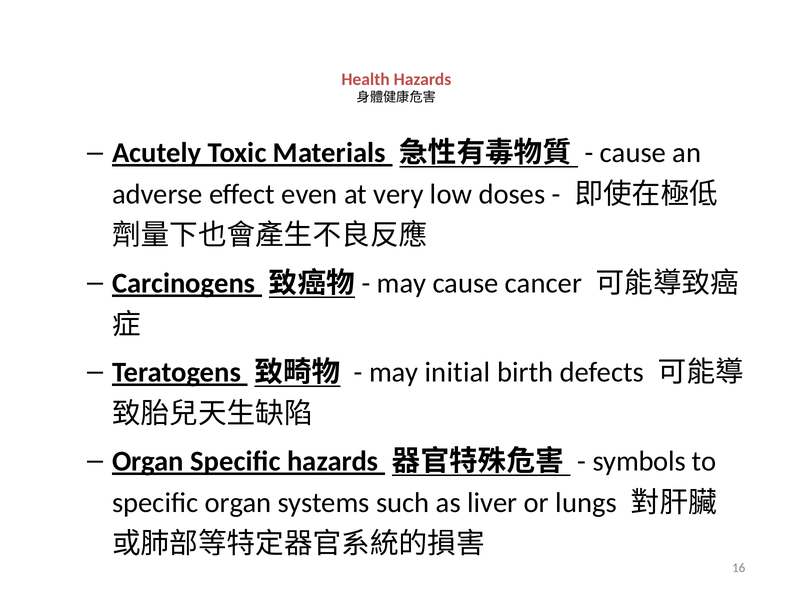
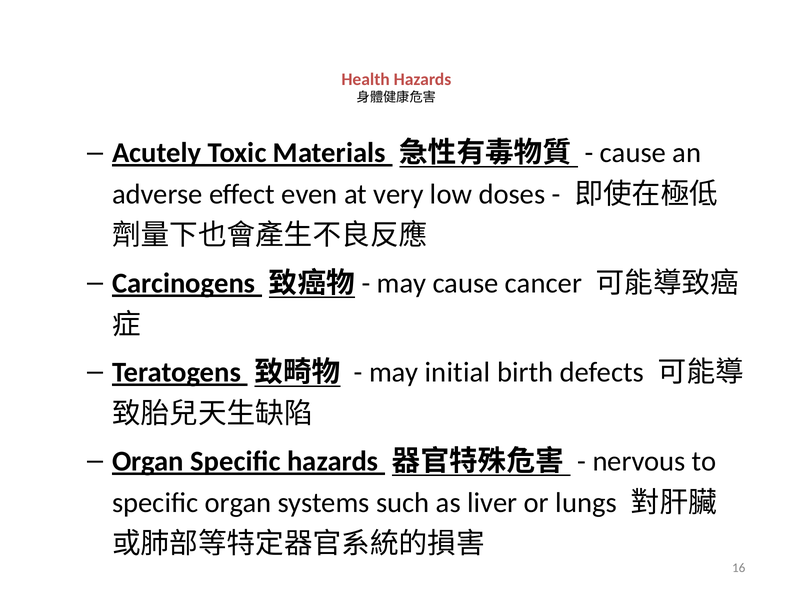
symbols: symbols -> nervous (639, 461)
